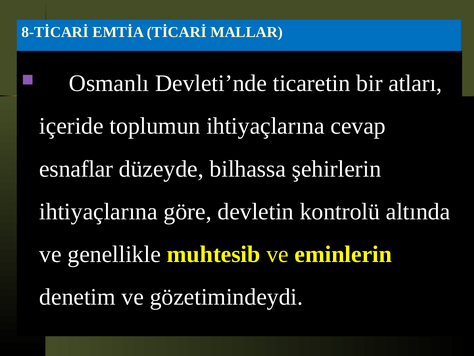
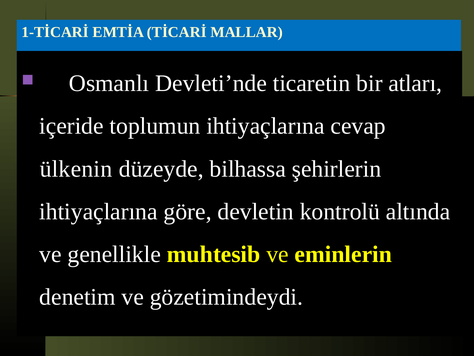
8-TİCARİ: 8-TİCARİ -> 1-TİCARİ (55, 32)
esnaflar: esnaflar -> ülkenin (76, 169)
